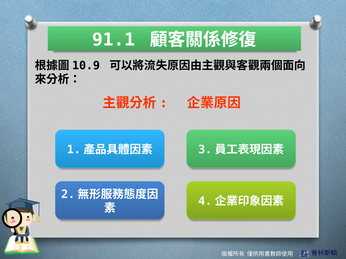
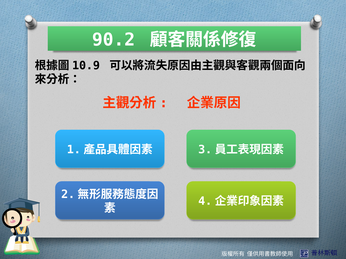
91.1: 91.1 -> 90.2 (114, 40)
